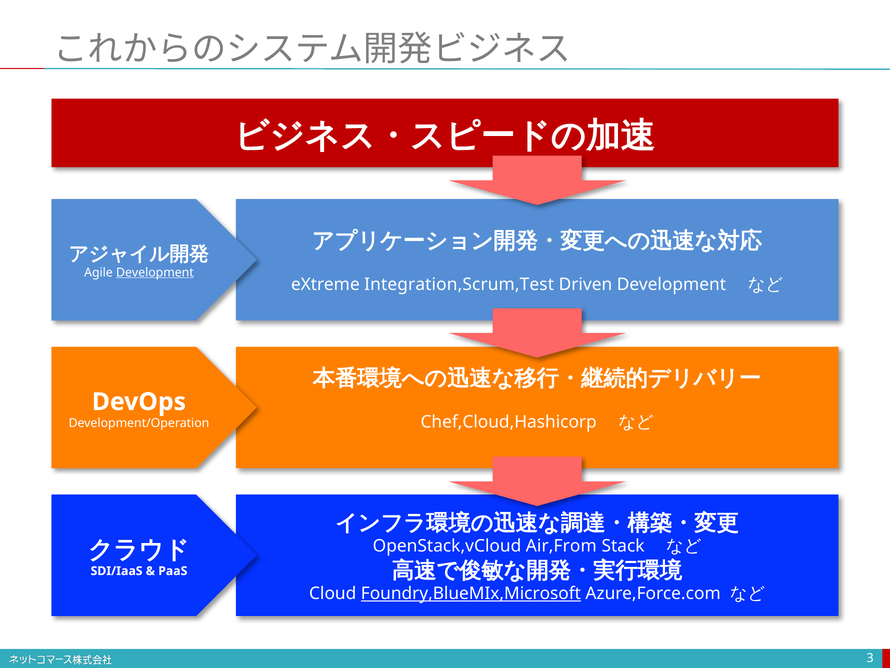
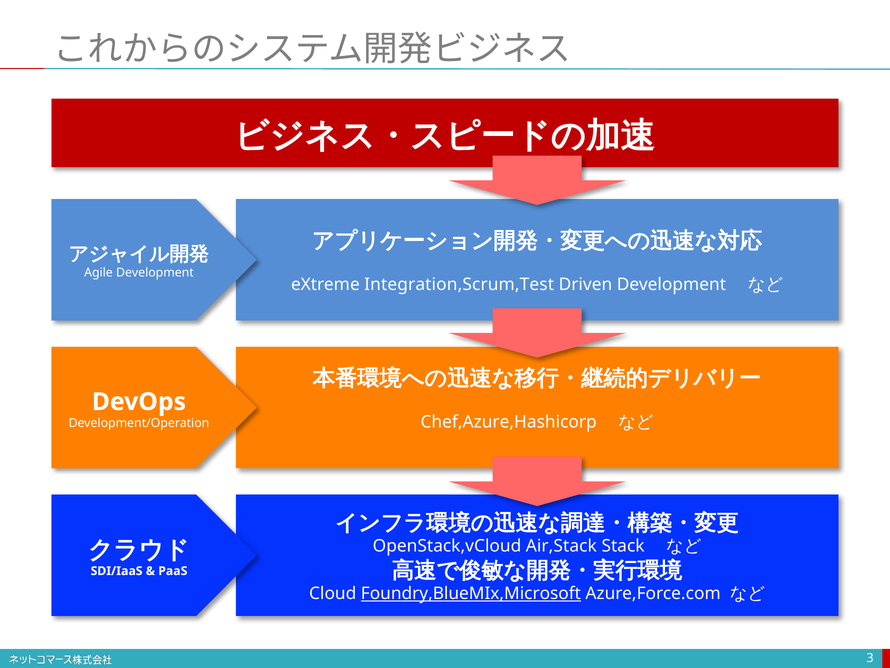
Development underline: present -> none (155, 272)
Chef,Cloud,Hashicorp: Chef,Cloud,Hashicorp -> Chef,Azure,Hashicorp (509, 422)
Air,From: Air,From -> Air,Stack (561, 546)
